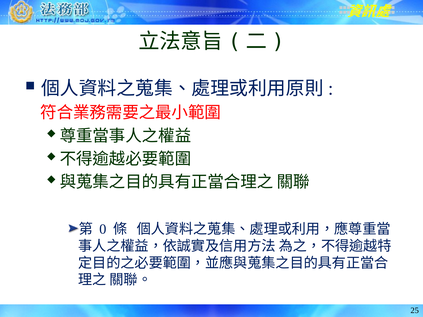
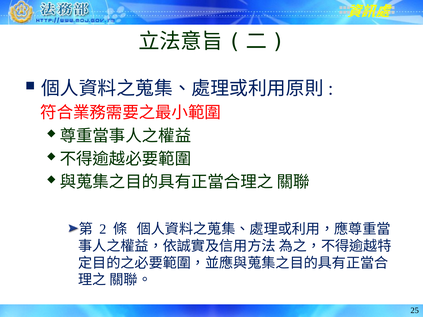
0: 0 -> 2 (103, 229)
